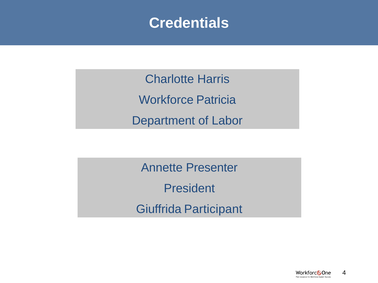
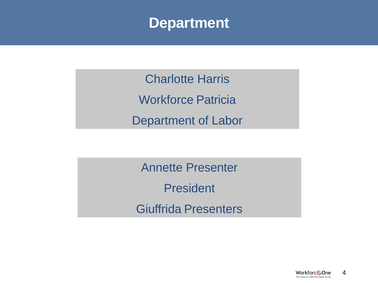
Credentials: Credentials -> Department (189, 23)
Participant: Participant -> Presenters (213, 209)
